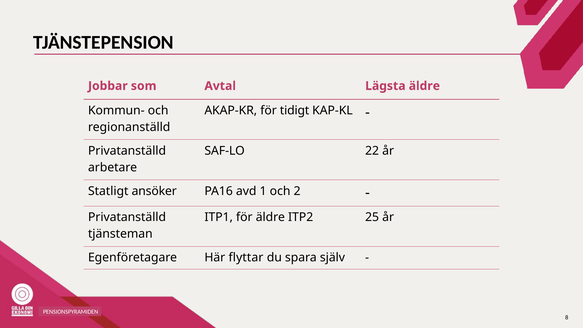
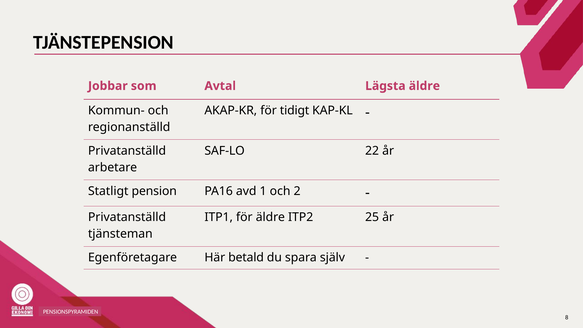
ansöker: ansöker -> pension (154, 191)
flyttar: flyttar -> betald (246, 258)
